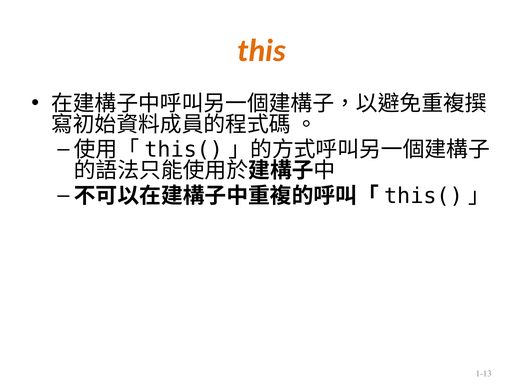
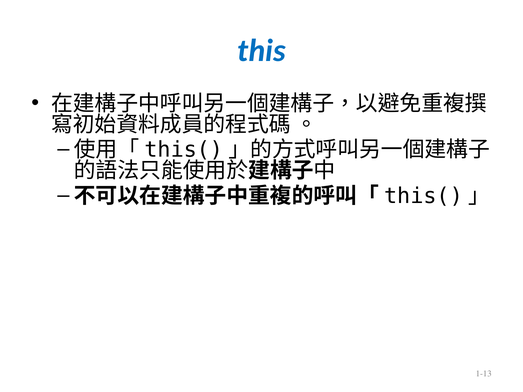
this colour: orange -> blue (261, 51)
